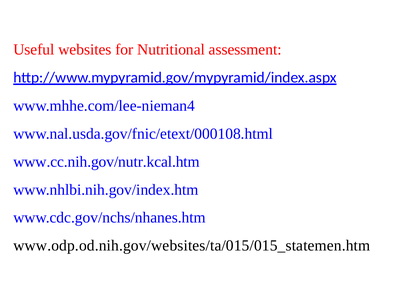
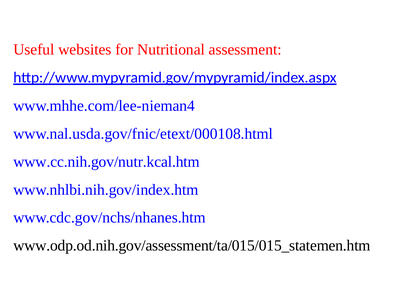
www.odp.od.nih.gov/websites/ta/015/015_statemen.htm: www.odp.od.nih.gov/websites/ta/015/015_statemen.htm -> www.odp.od.nih.gov/assessment/ta/015/015_statemen.htm (192, 245)
